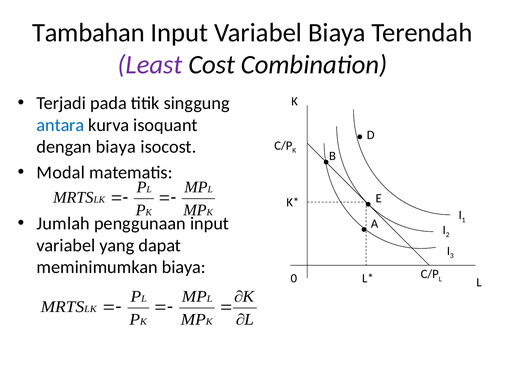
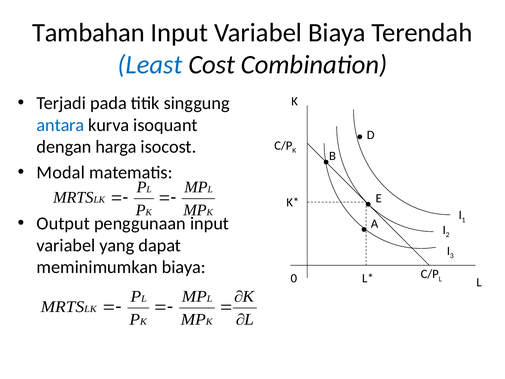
Least colour: purple -> blue (150, 65)
dengan biaya: biaya -> harga (116, 147)
Jumlah: Jumlah -> Output (63, 223)
